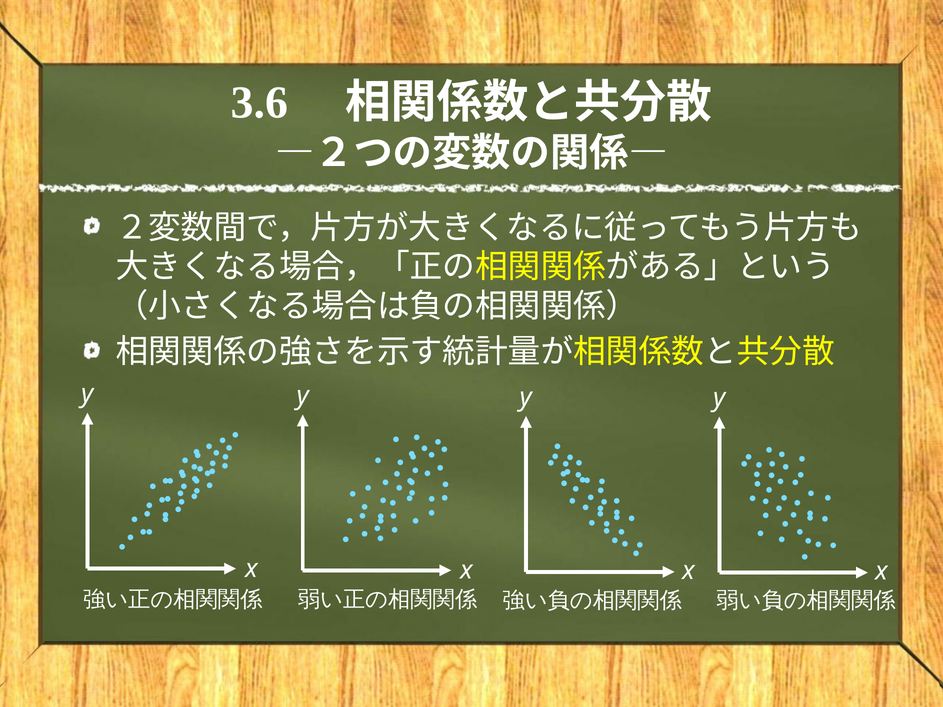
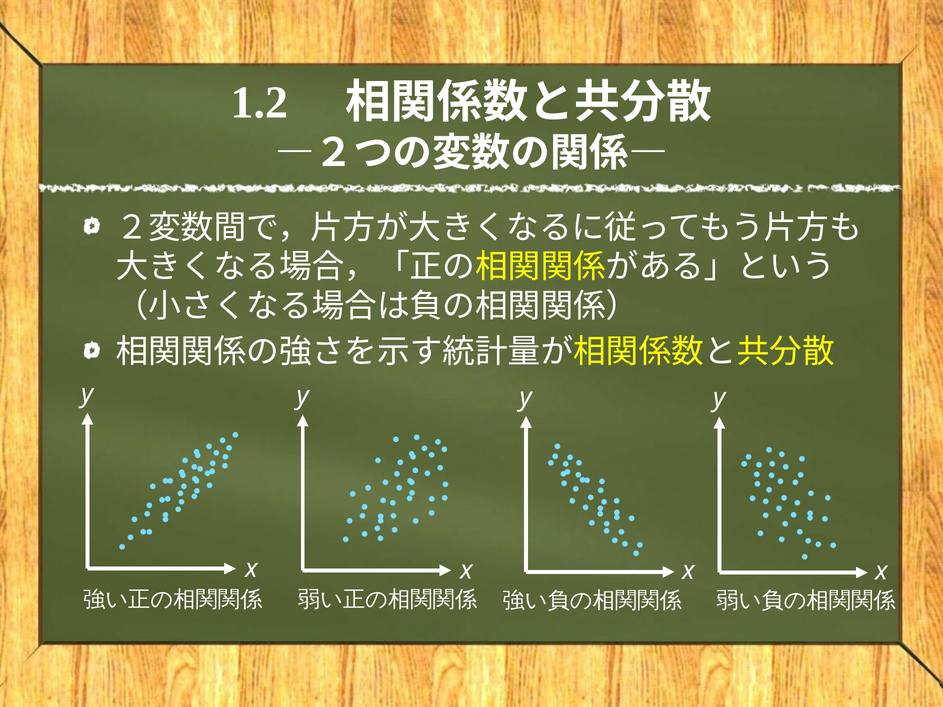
3.6: 3.6 -> 1.2 (259, 103)
